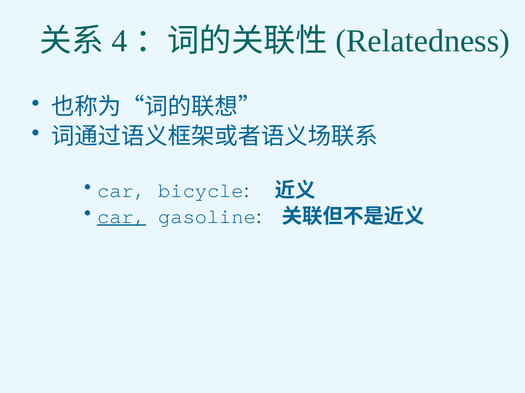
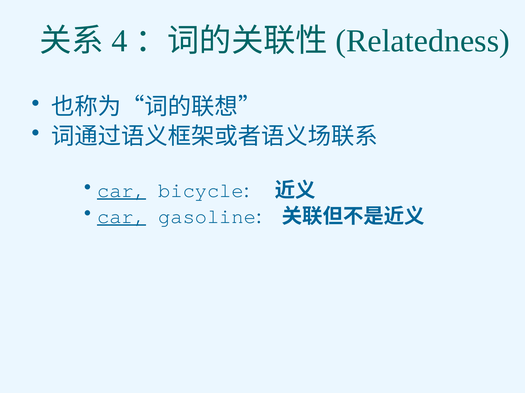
car underline: none -> present (122, 191)
